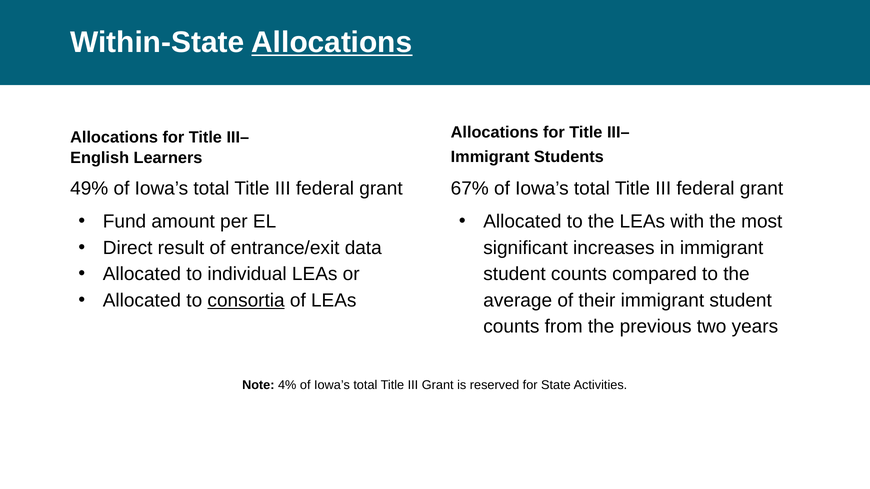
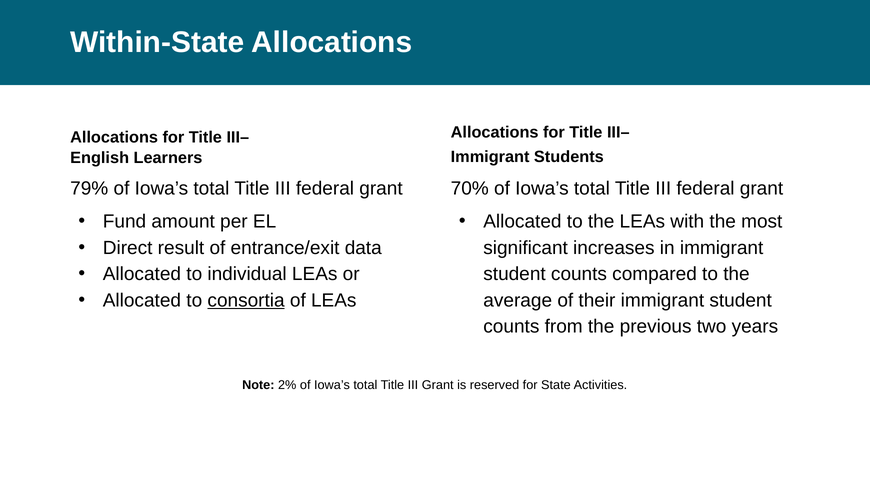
Allocations underline: present -> none (332, 42)
49%: 49% -> 79% (89, 189)
67%: 67% -> 70% (470, 189)
4%: 4% -> 2% (287, 385)
